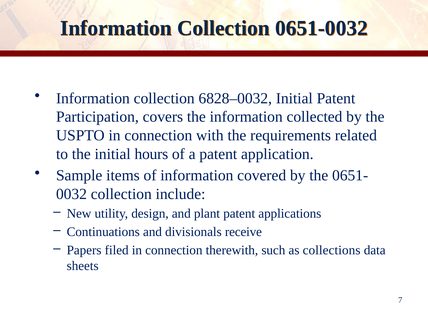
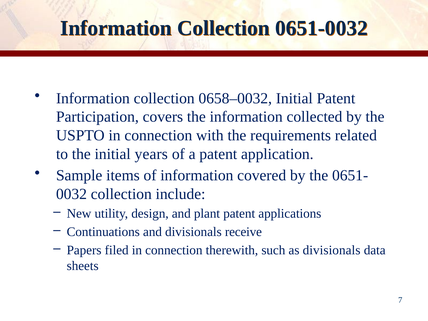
6828–0032: 6828–0032 -> 0658–0032 (235, 98)
hours: hours -> years (151, 154)
as collections: collections -> divisionals (332, 250)
